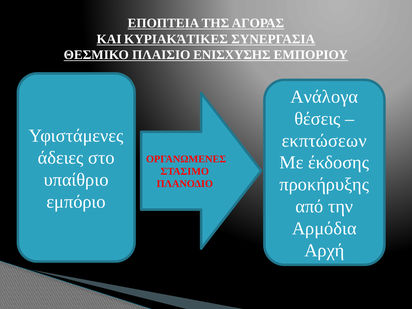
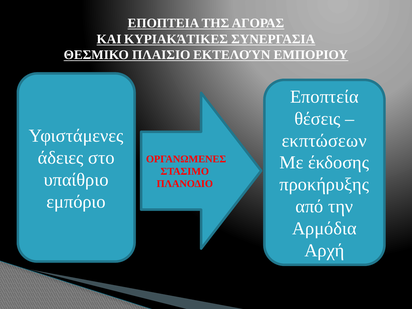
ΕΝΙΣΧΥΣΗΣ: ΕΝΙΣΧΥΣΗΣ -> ΕΚΤΕΛΟΎΝ (232, 55)
Ανάλογα: Ανάλογα -> Εποπτεία (324, 97)
